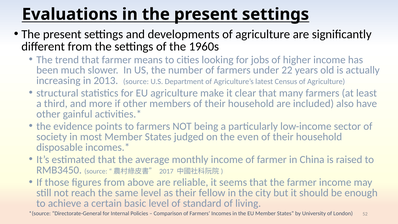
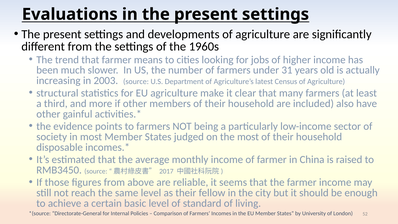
22: 22 -> 31 (287, 70)
2013: 2013 -> 2003 (106, 81)
the even: even -> most (248, 137)
